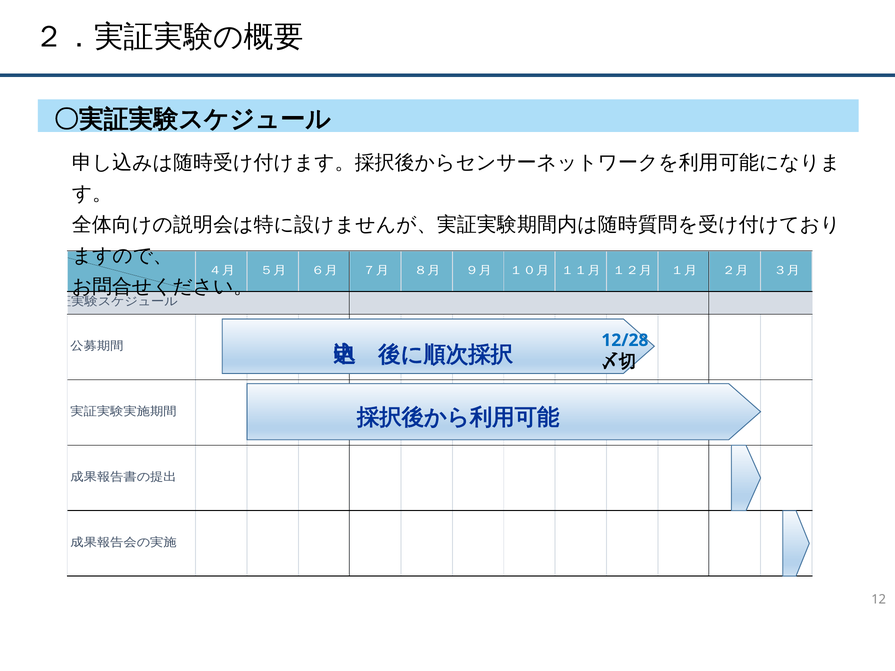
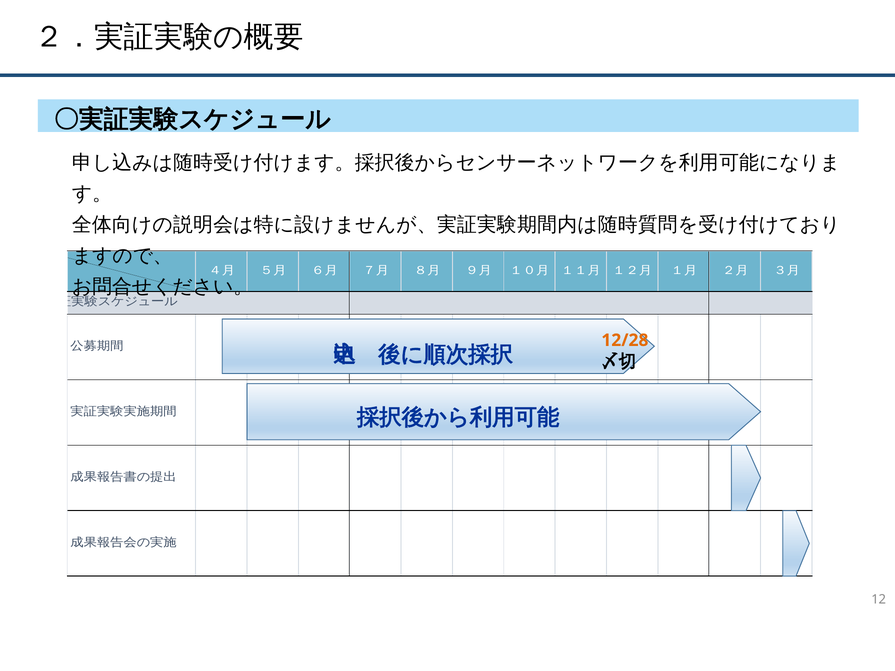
12/28 colour: blue -> orange (625, 340)
